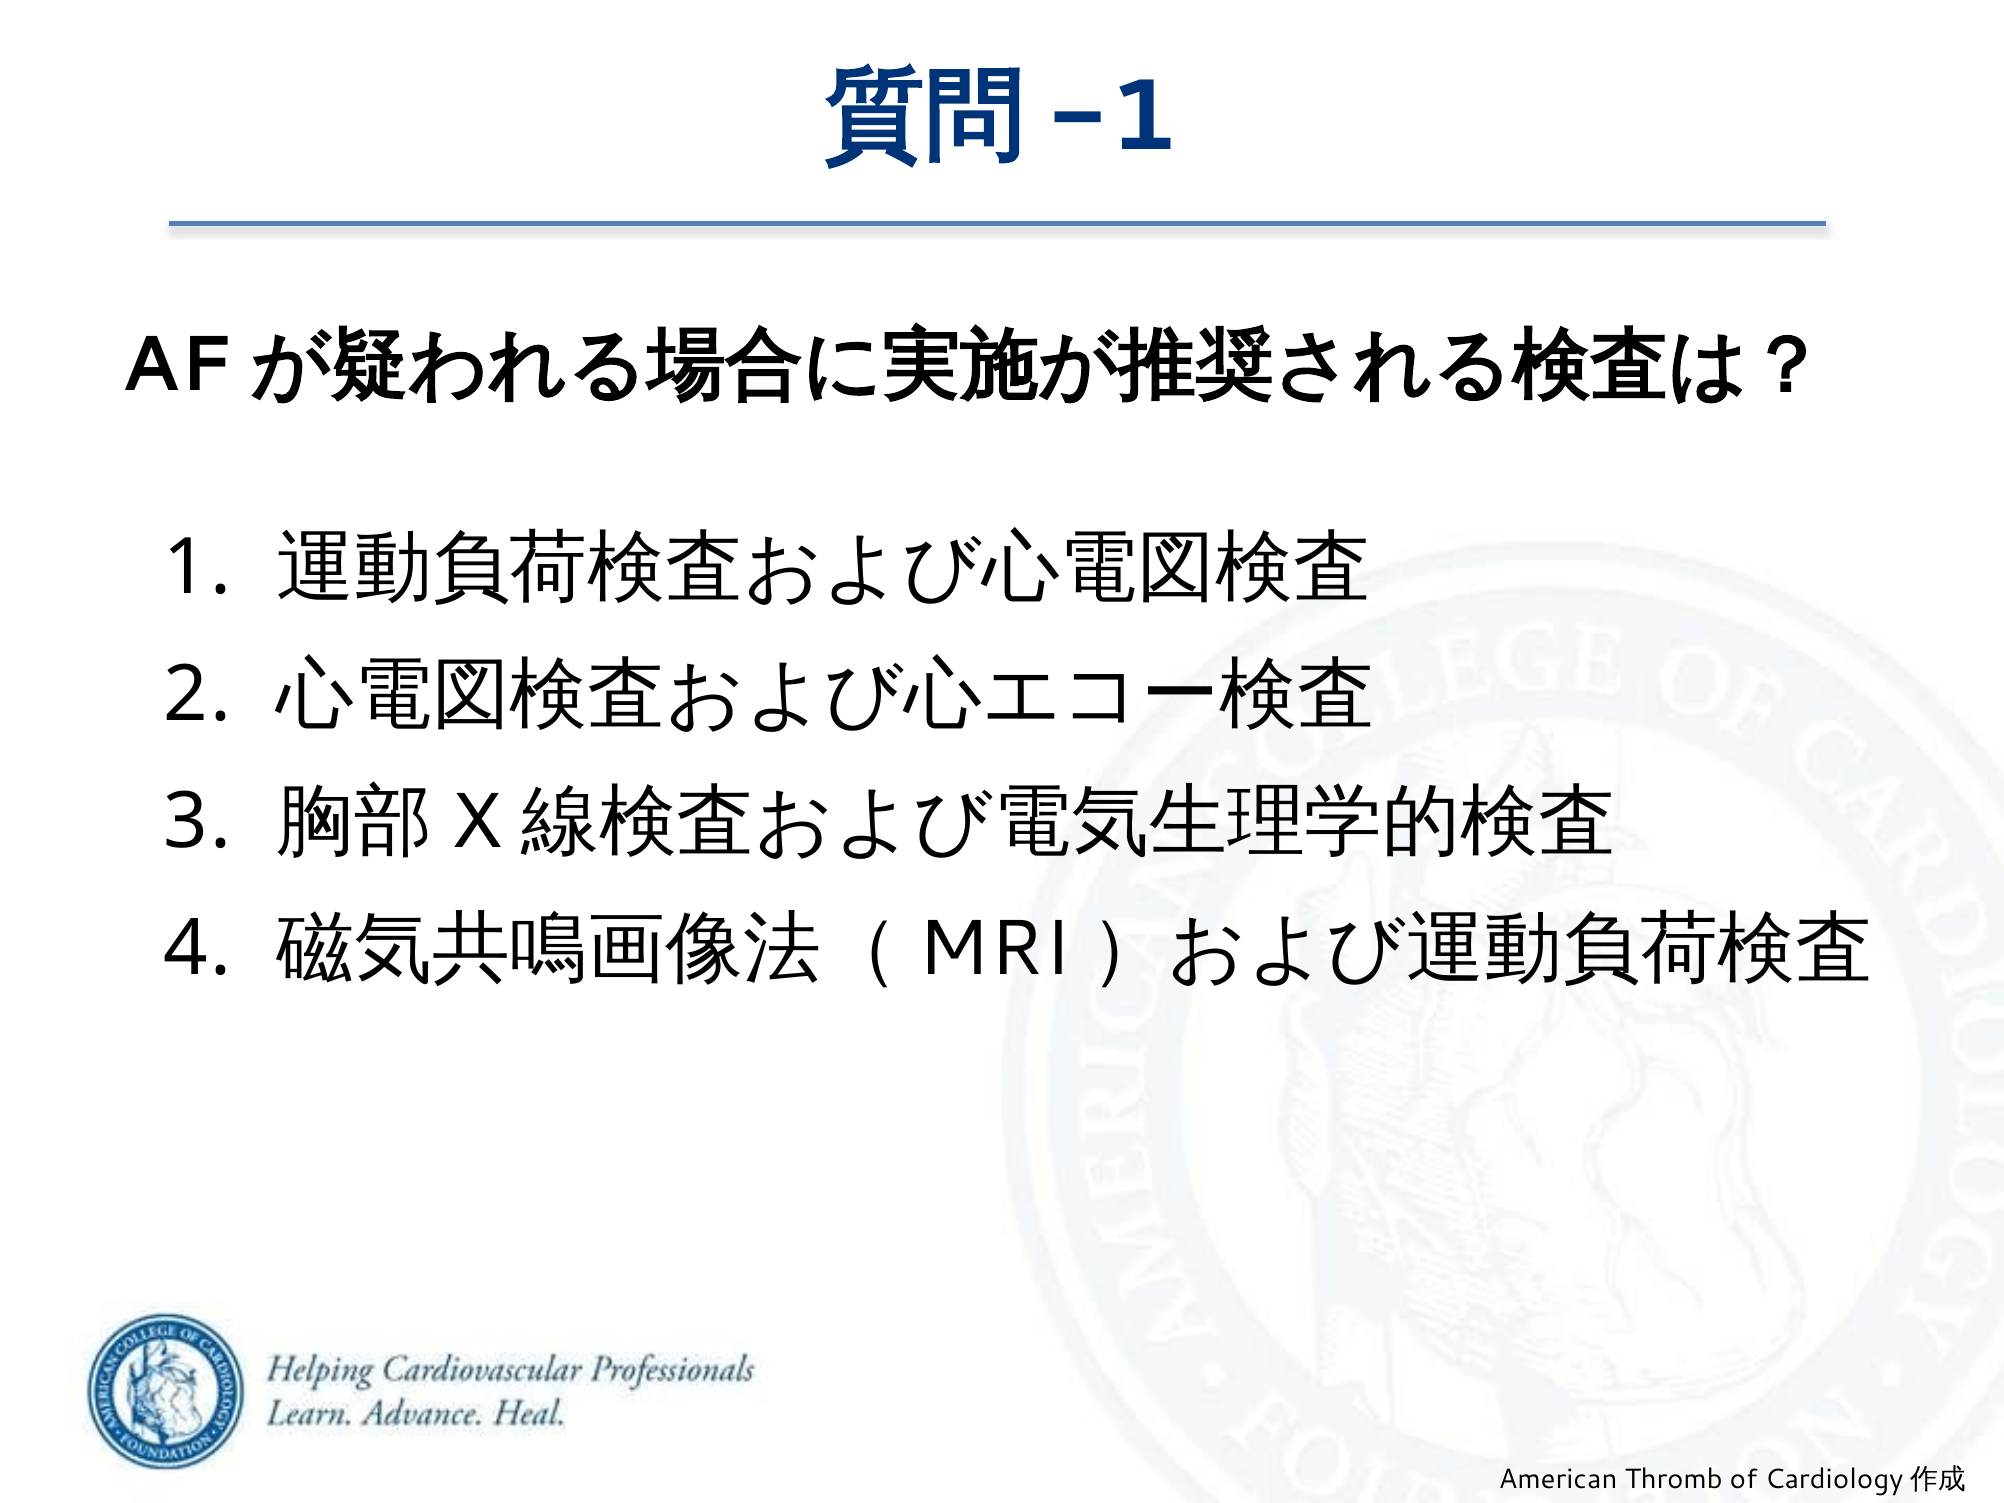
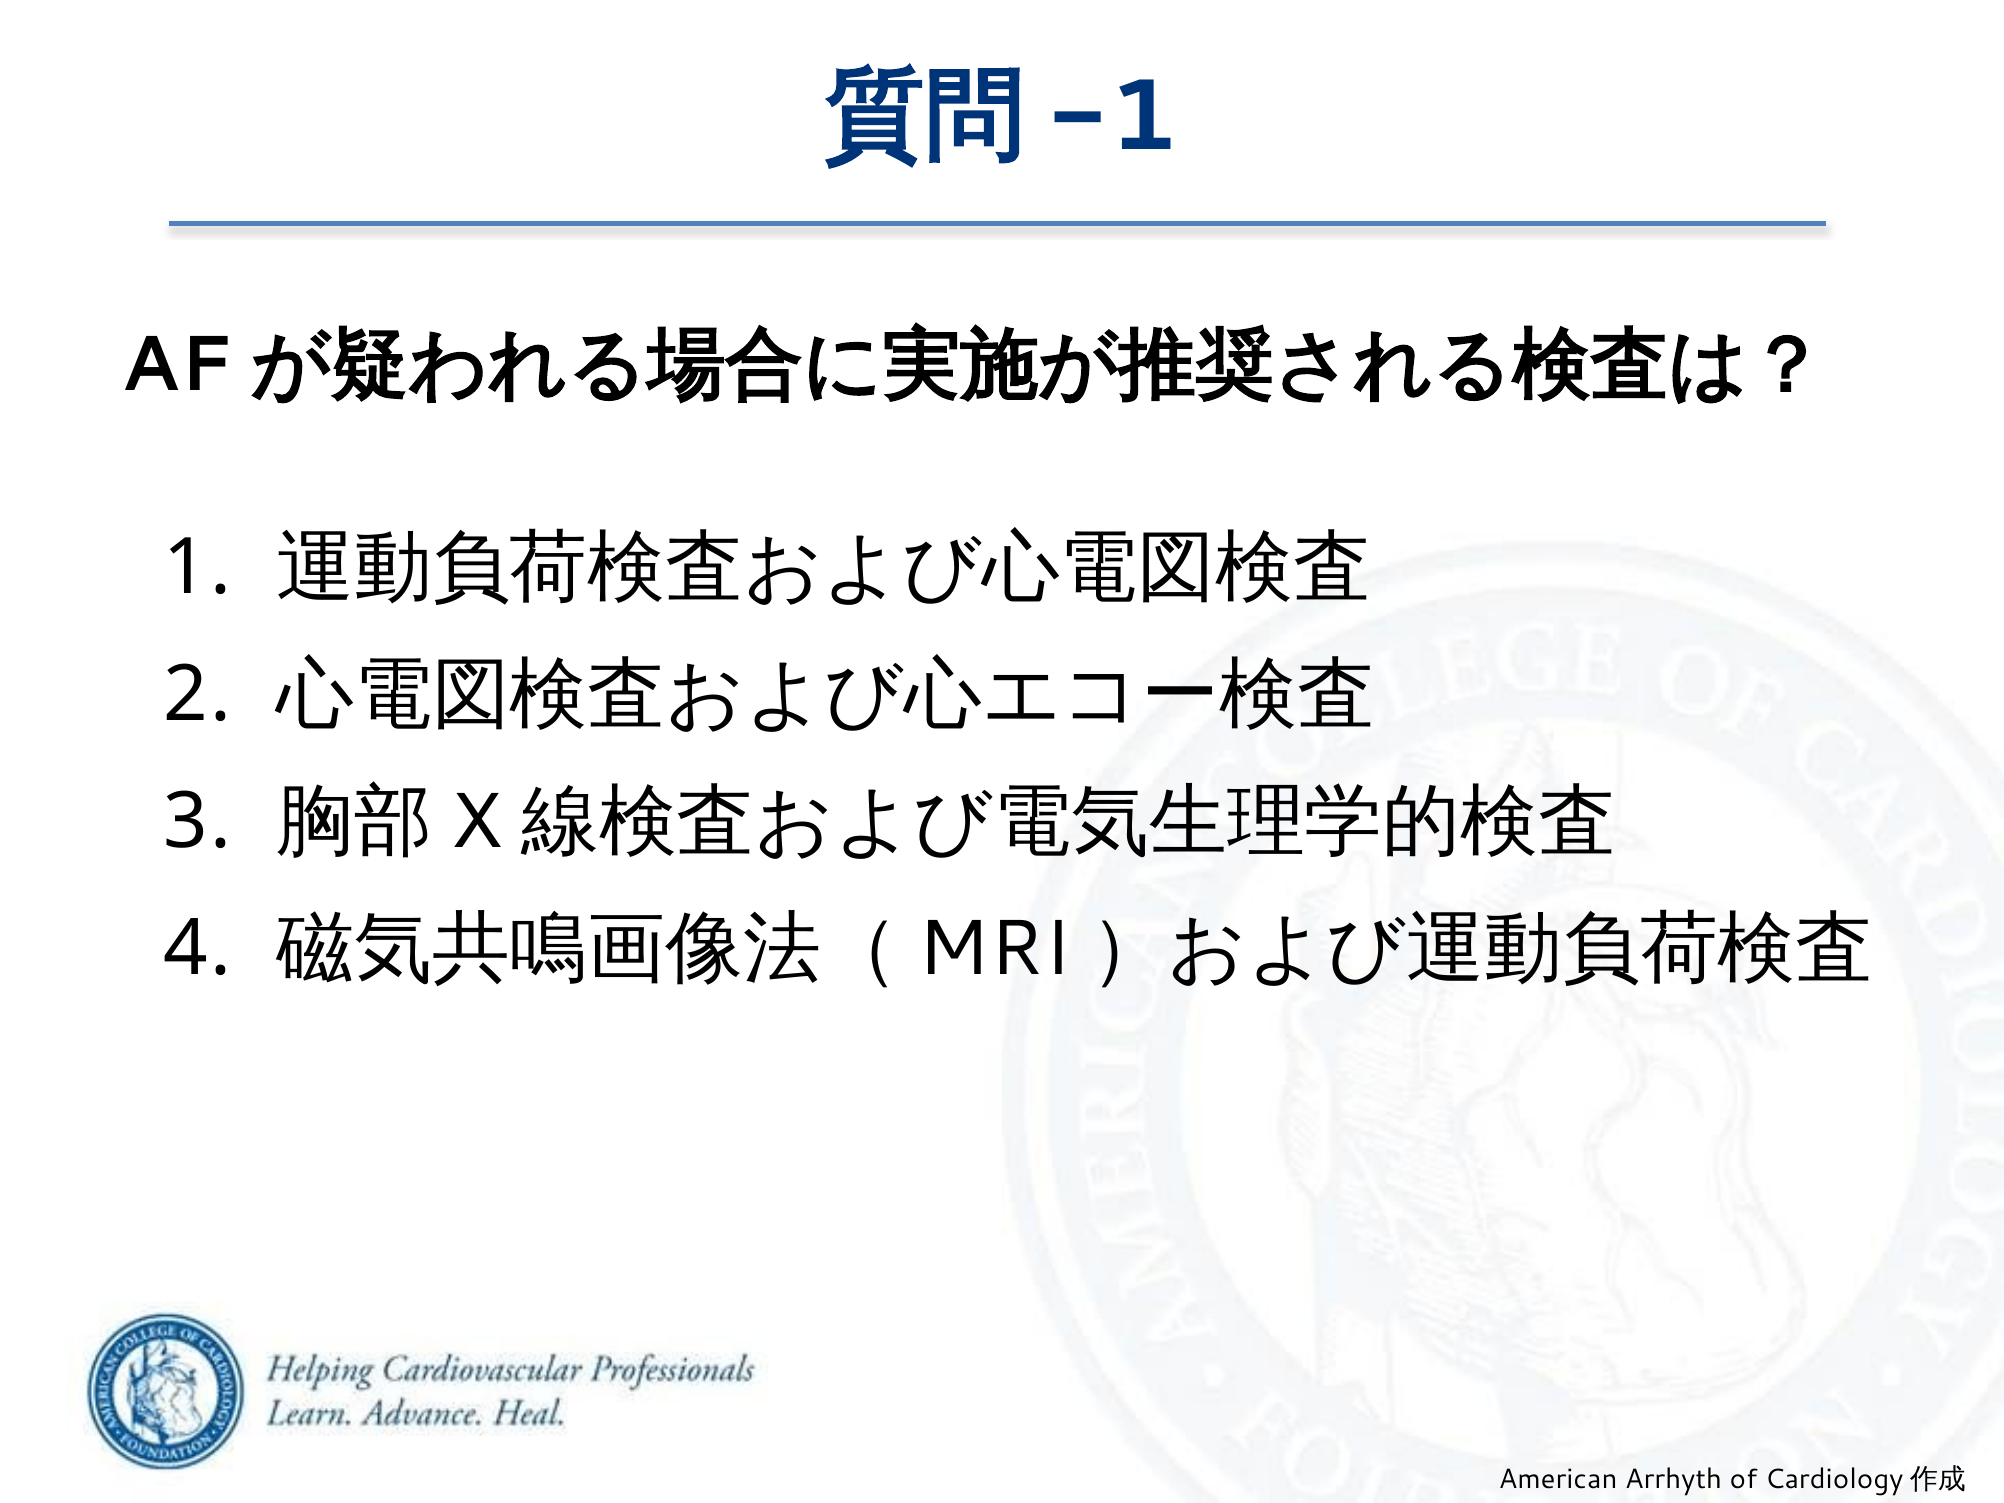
Thromb: Thromb -> Arrhyth (1674, 1480)
